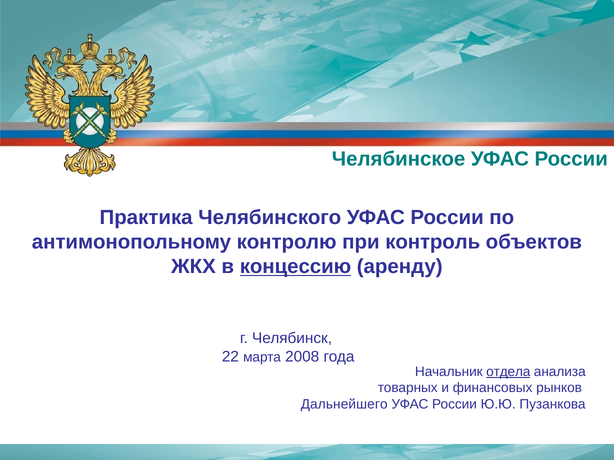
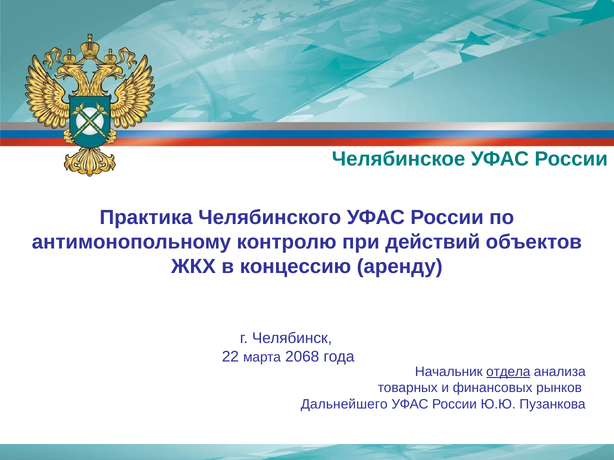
контроль: контроль -> действий (433, 242)
концессию underline: present -> none (295, 267)
2008: 2008 -> 2068 (302, 357)
